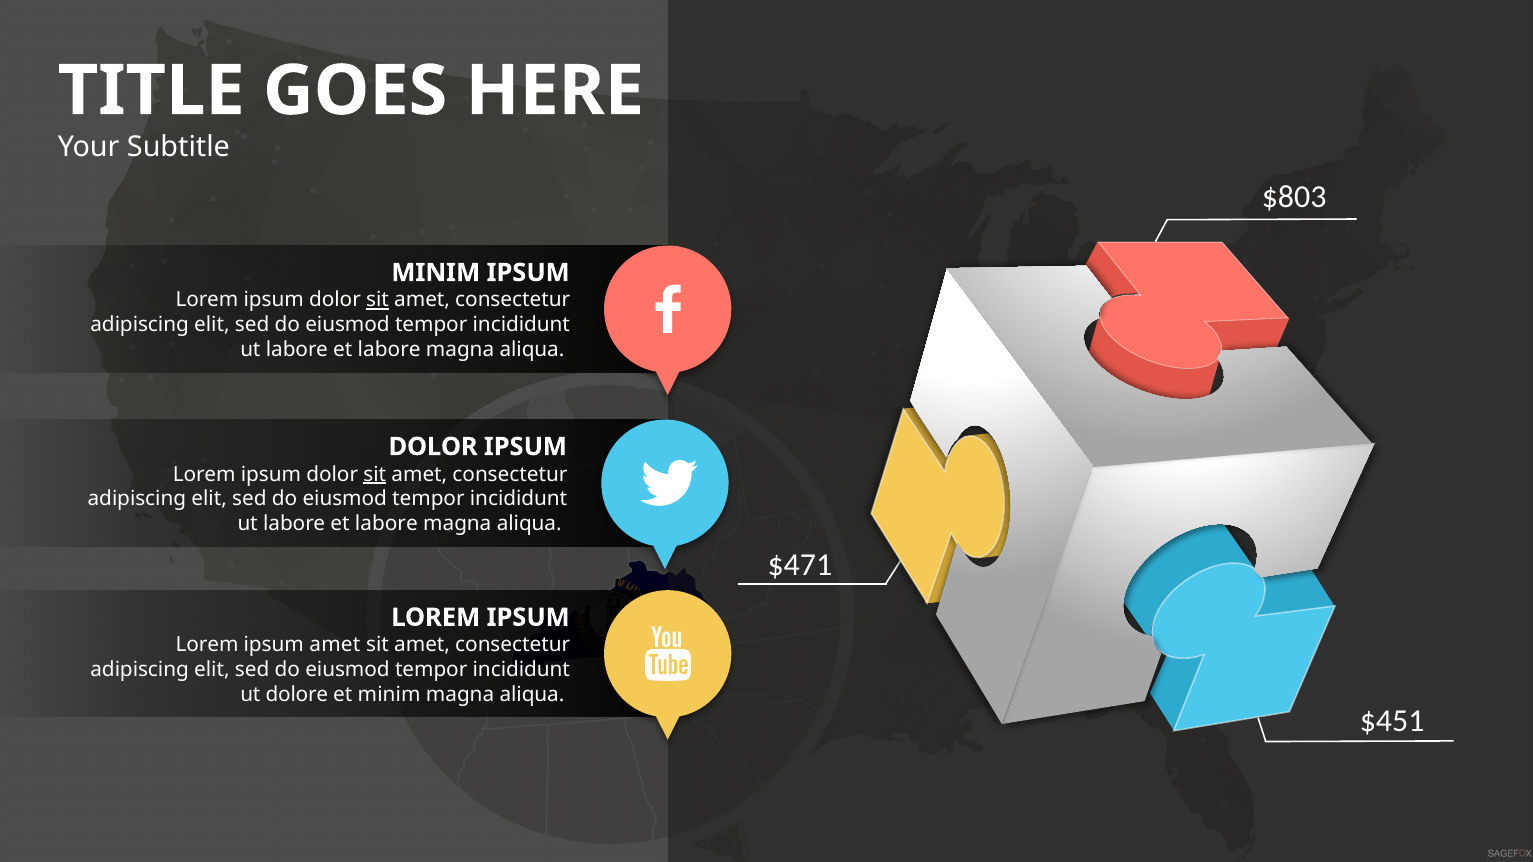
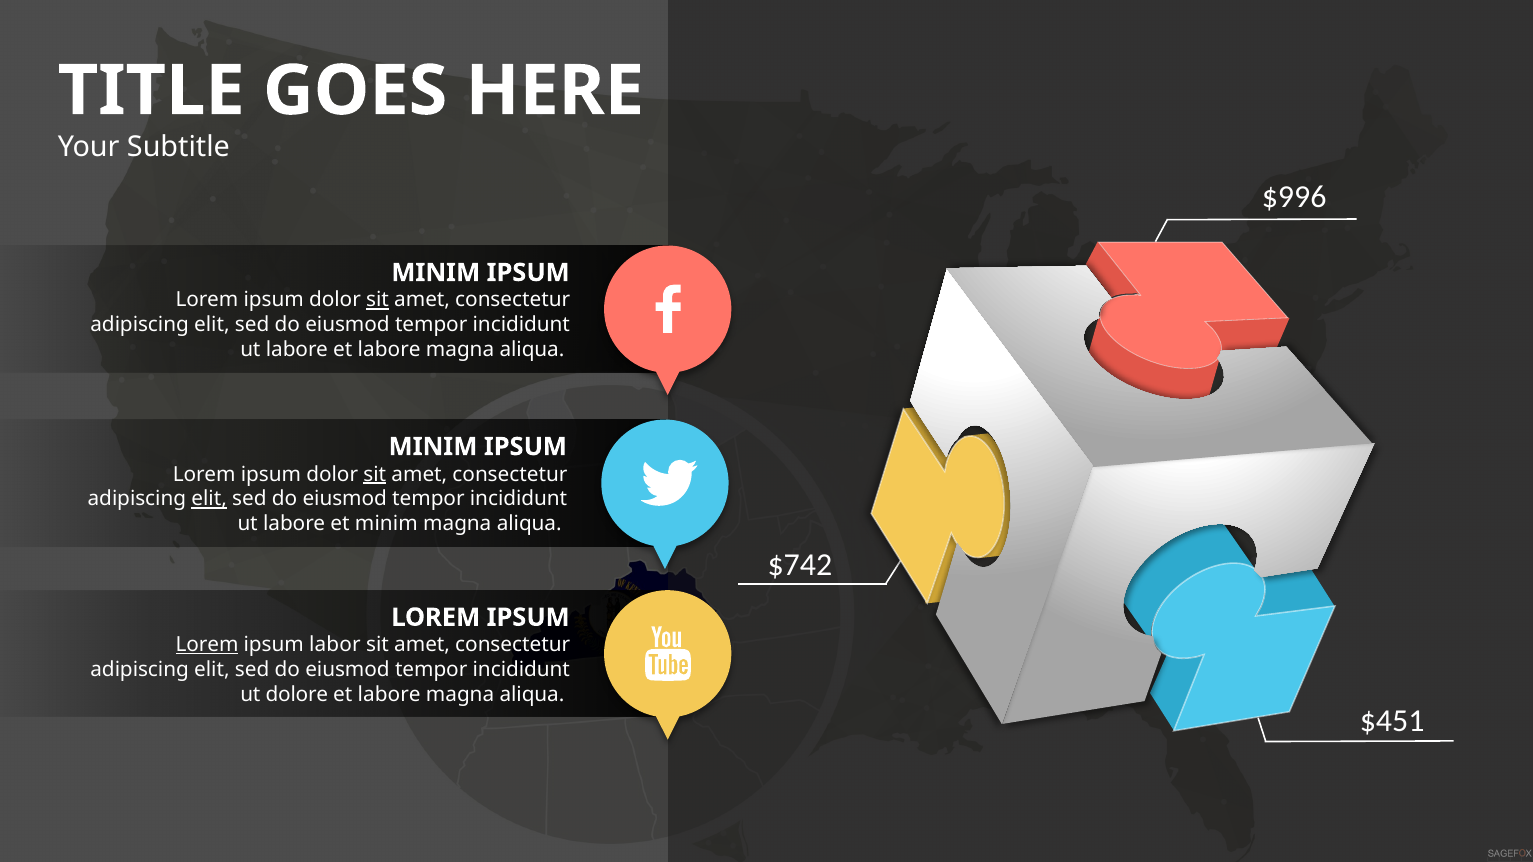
$803: $803 -> $996 (1294, 197)
DOLOR: DOLOR -> MINIM (433, 447)
elit underline: none -> present (209, 499)
labore: labore -> minim (386, 524)
$471: $471 -> $742 (800, 565)
Lorem underline: none -> present (207, 645)
ipsum amet: amet -> labor (335, 645)
minim: minim -> labore (389, 695)
